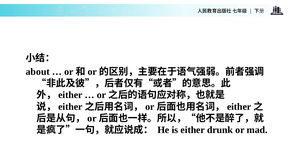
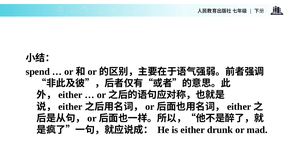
about: about -> spend (38, 71)
